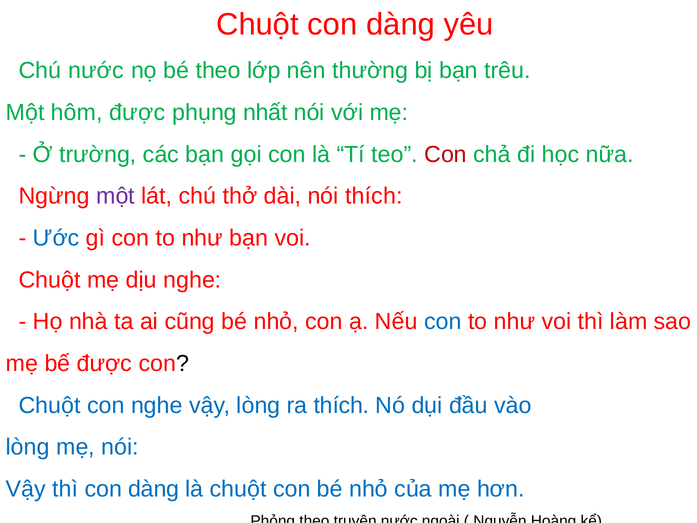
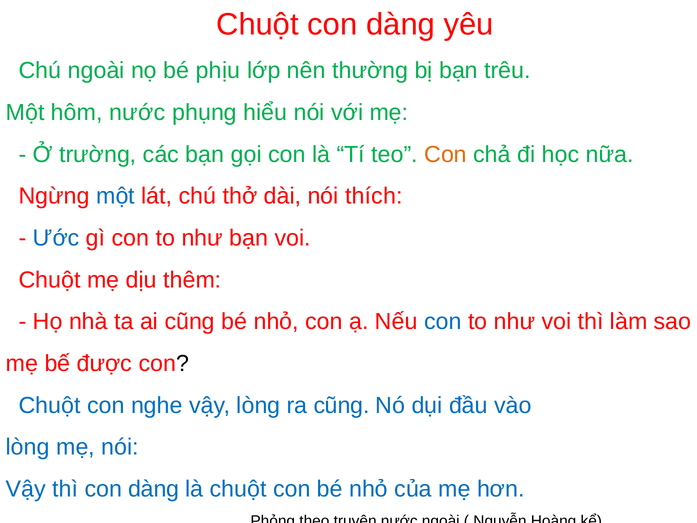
Chú nước: nước -> ngoài (96, 71)
bé theo: theo -> phịu (218, 71)
hôm được: được -> nước (137, 112)
nhất: nhất -> hiểu (265, 112)
Con colour: red -> orange (446, 154)
một colour: purple -> blue (116, 196)
dịu nghe: nghe -> thêm (192, 280)
ra thích: thích -> cũng (342, 405)
